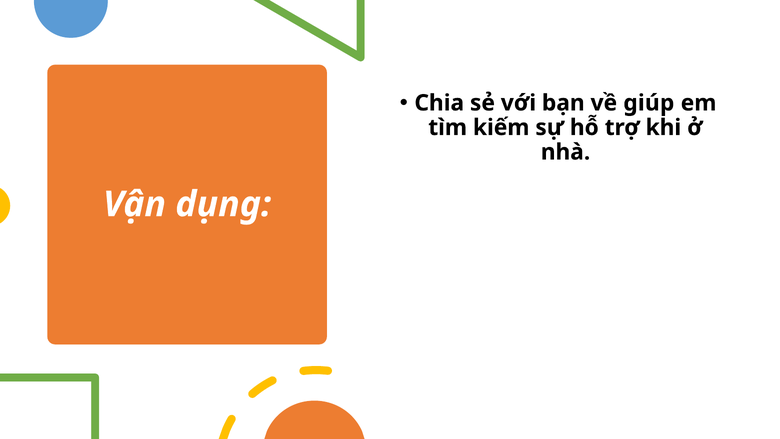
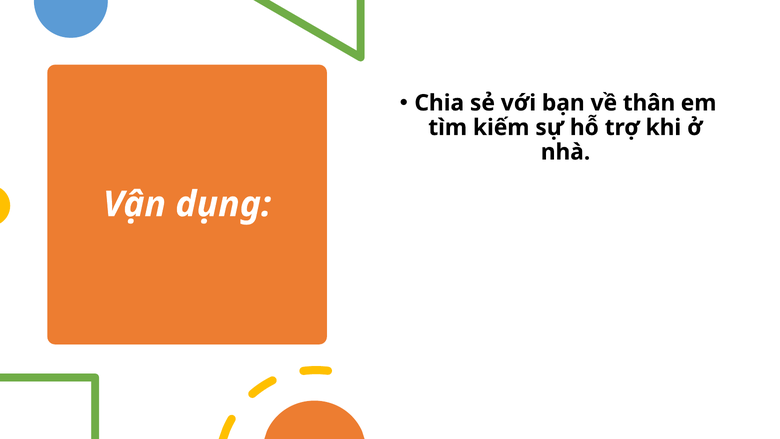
giúp: giúp -> thân (649, 103)
